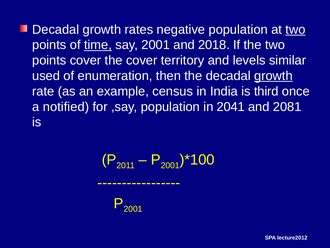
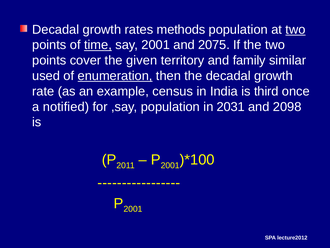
negative: negative -> methods (181, 30)
2018: 2018 -> 2075 (214, 45)
the cover: cover -> given (142, 60)
levels: levels -> family (249, 60)
enumeration underline: none -> present (115, 76)
growth underline: present -> none (273, 76)
2041: 2041 -> 2031 (231, 107)
2081: 2081 -> 2098 (287, 107)
